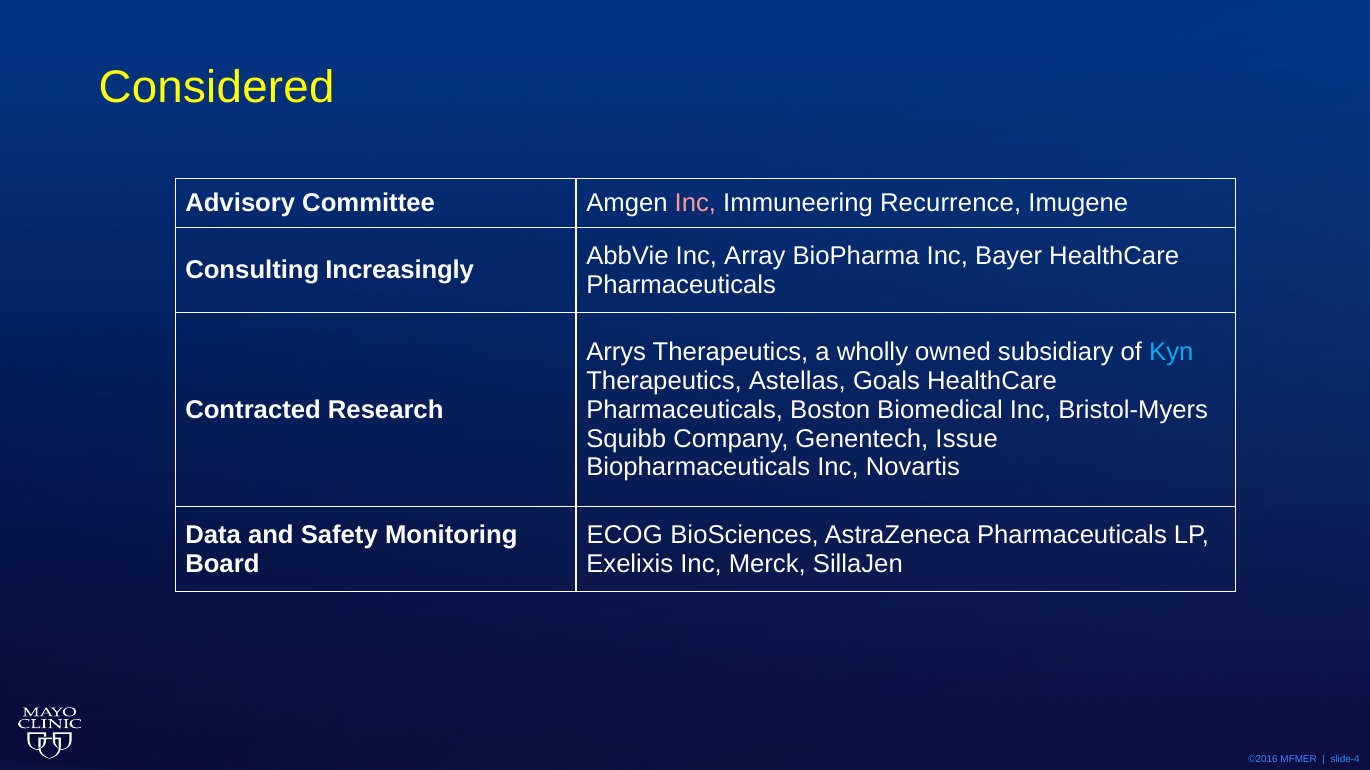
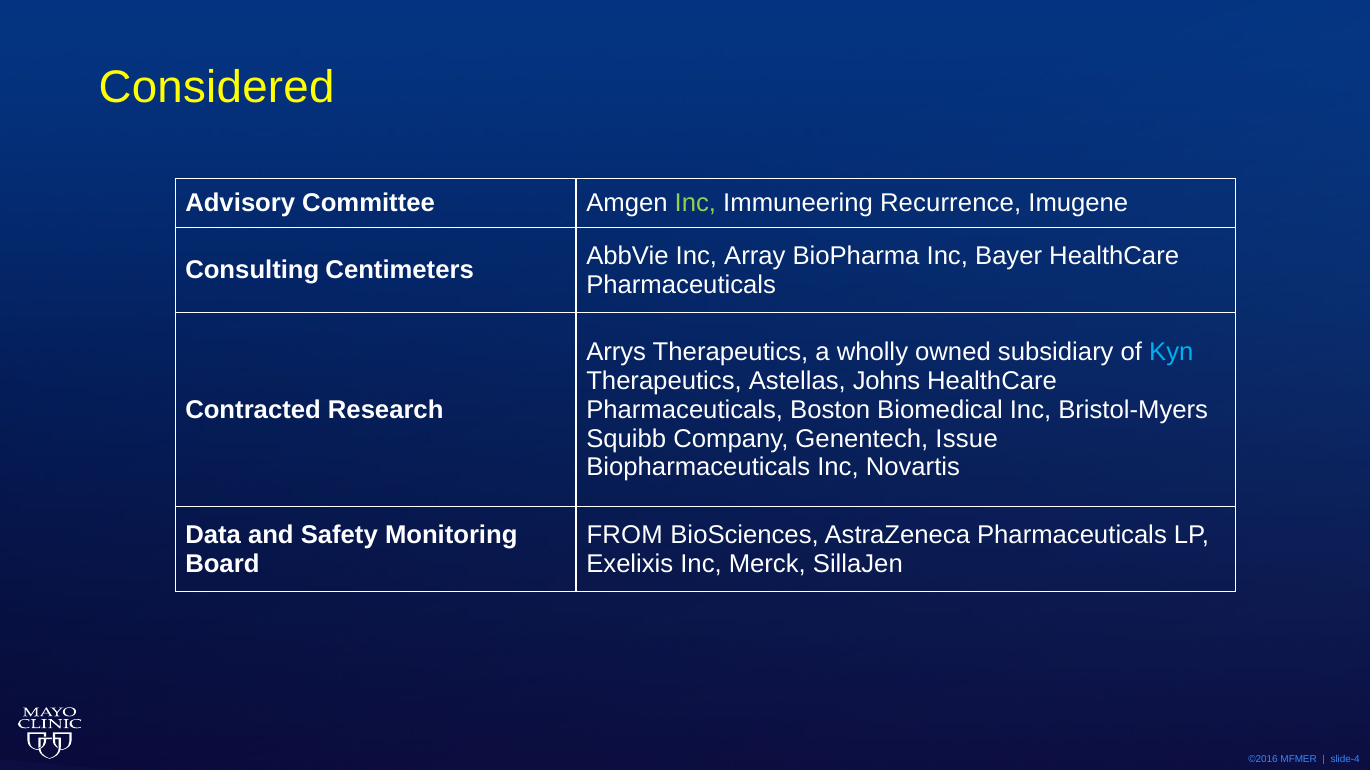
Inc colour: pink -> light green (695, 204)
Increasingly: Increasingly -> Centimeters (400, 271)
Goals: Goals -> Johns (887, 382)
ECOG: ECOG -> FROM (625, 536)
